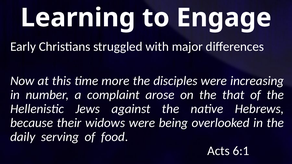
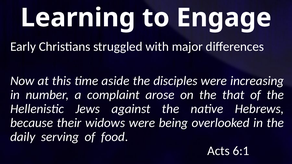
more: more -> aside (116, 81)
